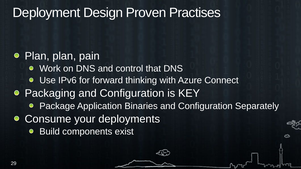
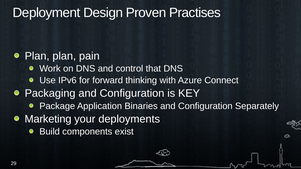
Consume: Consume -> Marketing (48, 119)
